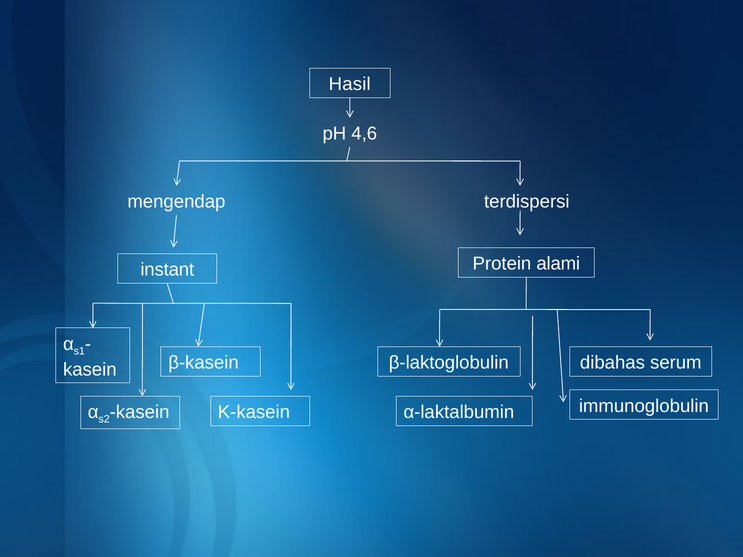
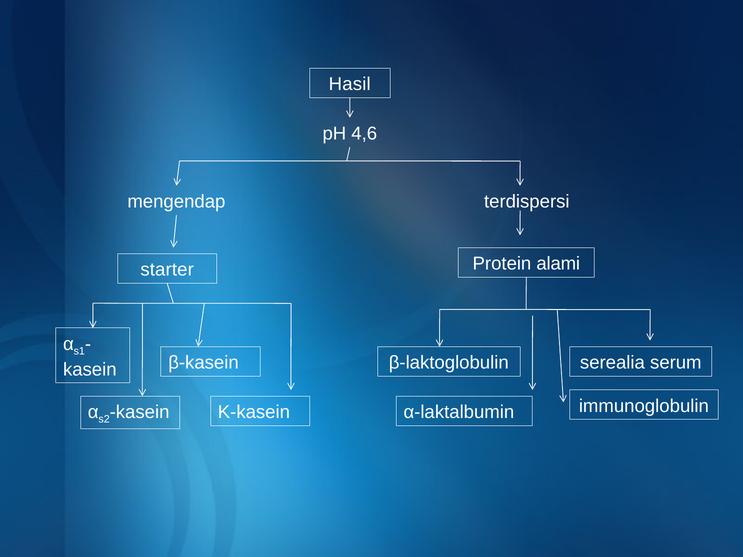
instant: instant -> starter (167, 270)
dibahas: dibahas -> serealia (612, 363)
